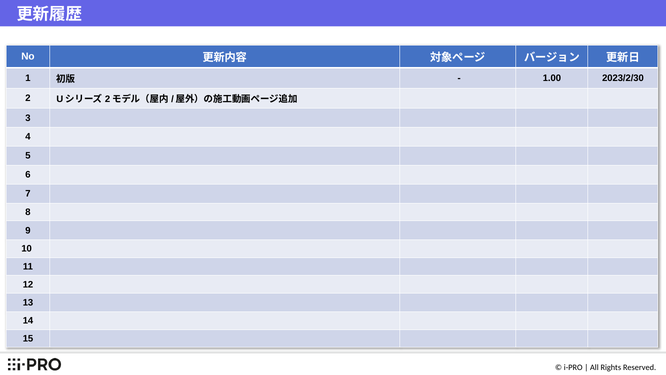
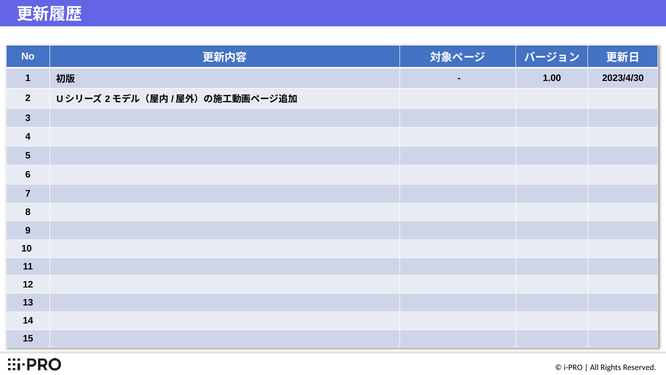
2023/2/30: 2023/2/30 -> 2023/4/30 (623, 78)
